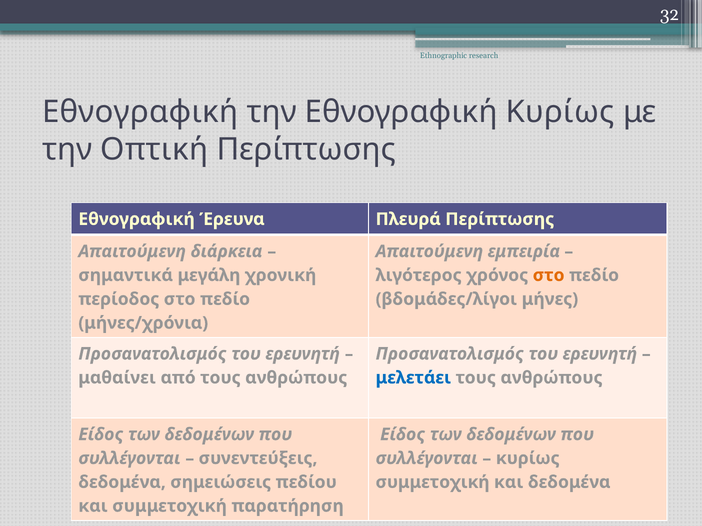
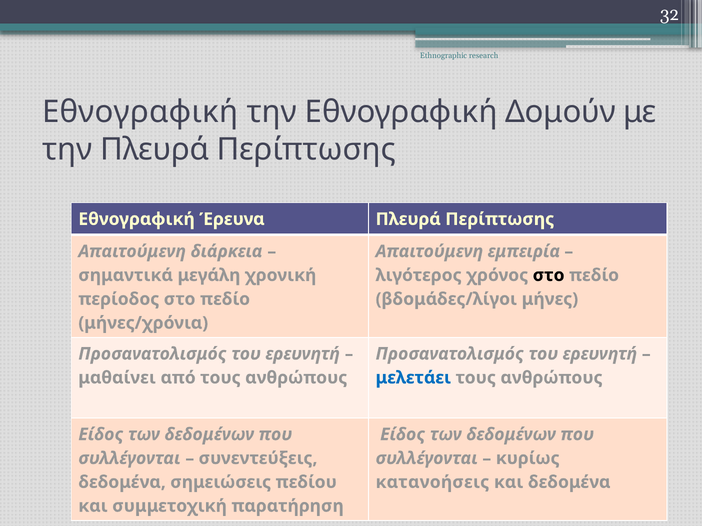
Εθνογραφική Κυρίως: Κυρίως -> Δομούν (560, 112)
την Οπτική: Οπτική -> Πλευρά (154, 150)
στο colour: orange -> black (549, 275)
συμμετοχική: συμμετοχική -> κατανοήσεις (432, 483)
